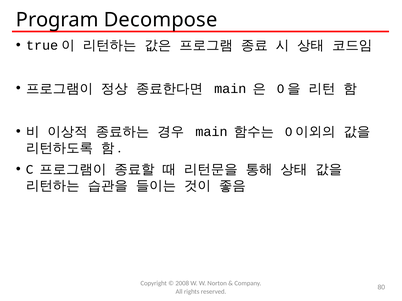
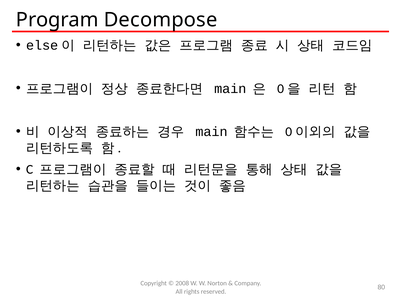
true: true -> else (42, 45)
